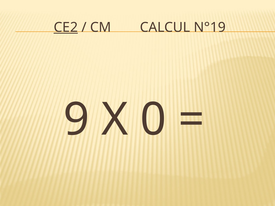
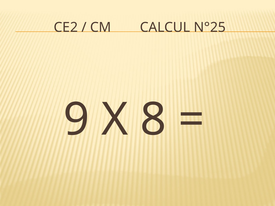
CE2 underline: present -> none (66, 27)
N°19: N°19 -> N°25 (210, 27)
0: 0 -> 8 (153, 120)
